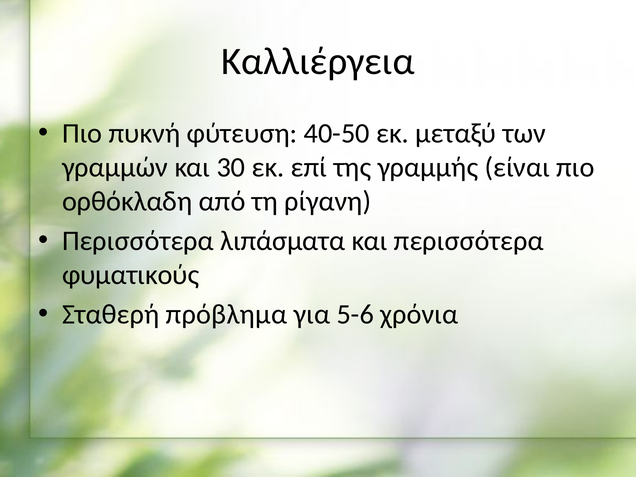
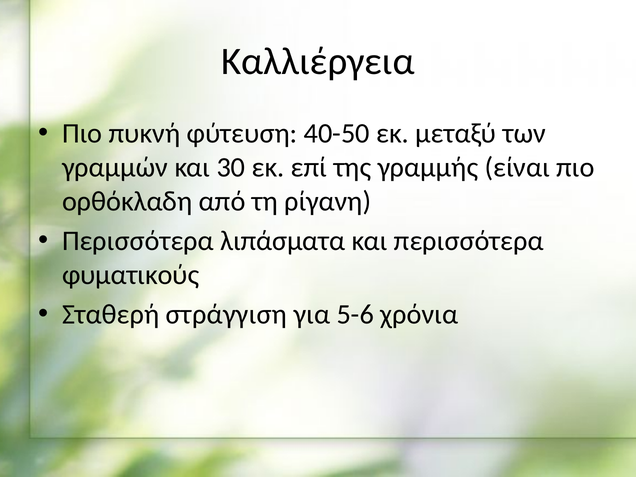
πρόβλημα: πρόβλημα -> στράγγιση (226, 314)
